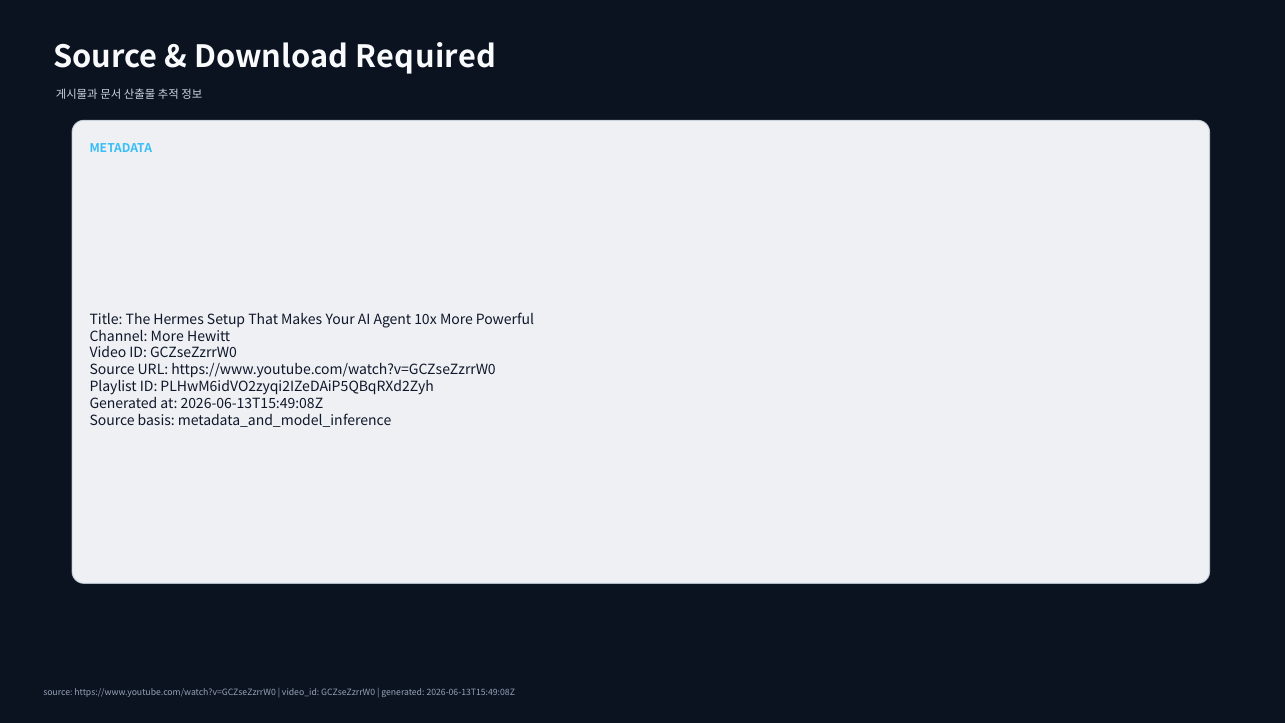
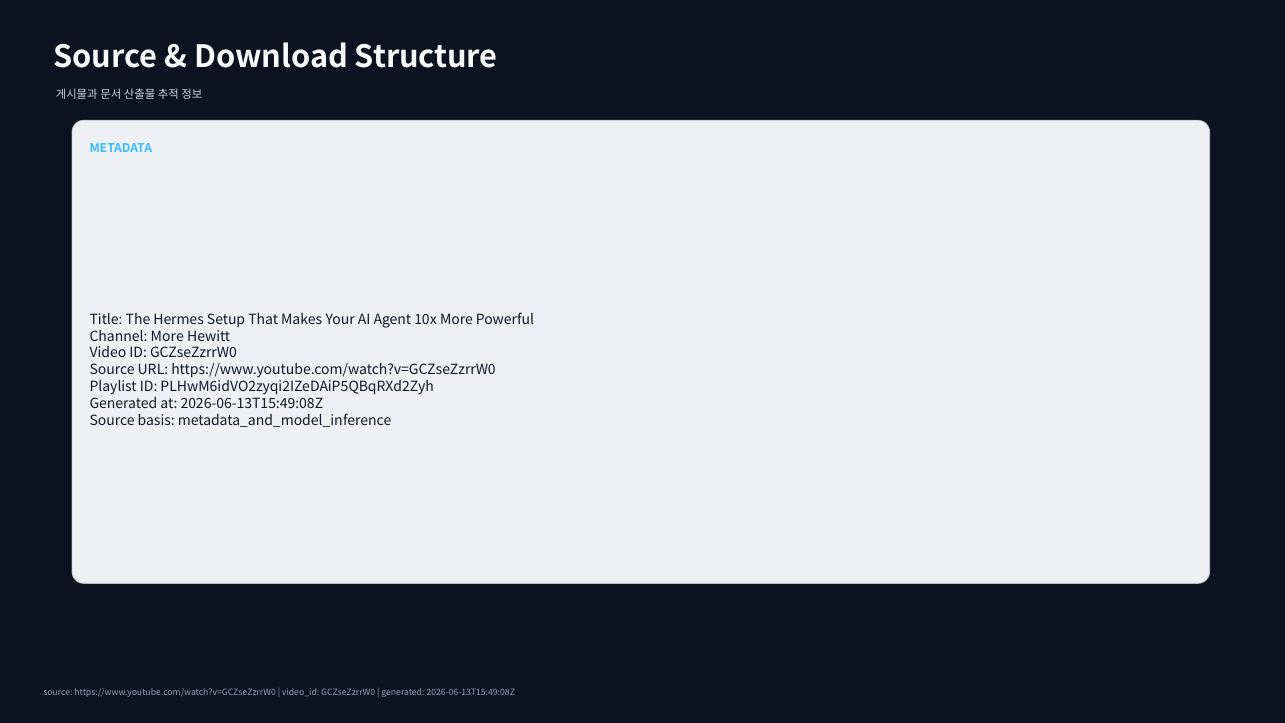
Required: Required -> Structure (426, 58)
